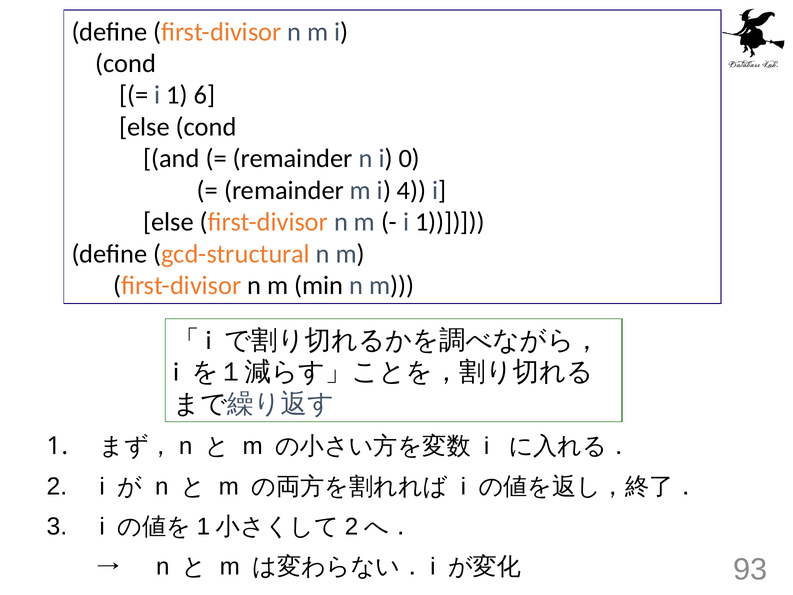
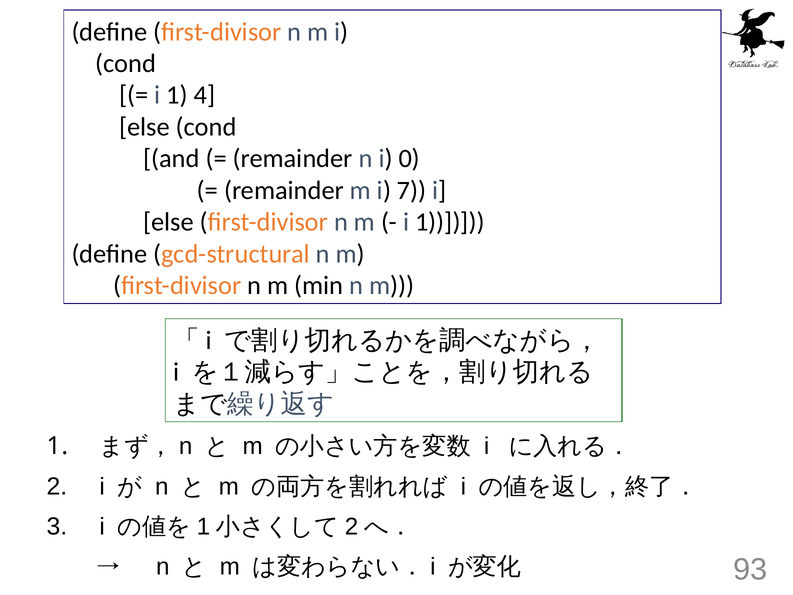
6: 6 -> 4 (204, 95)
4: 4 -> 7 (412, 190)
